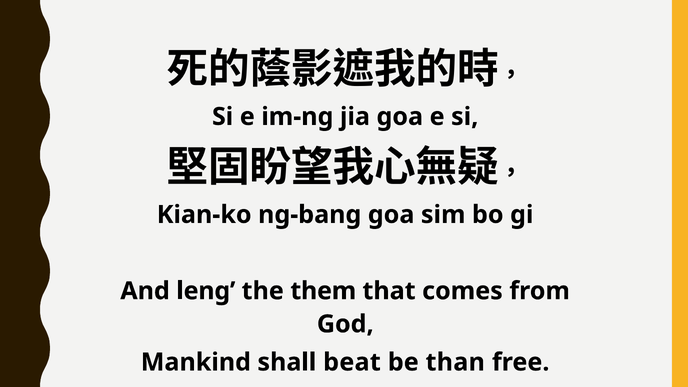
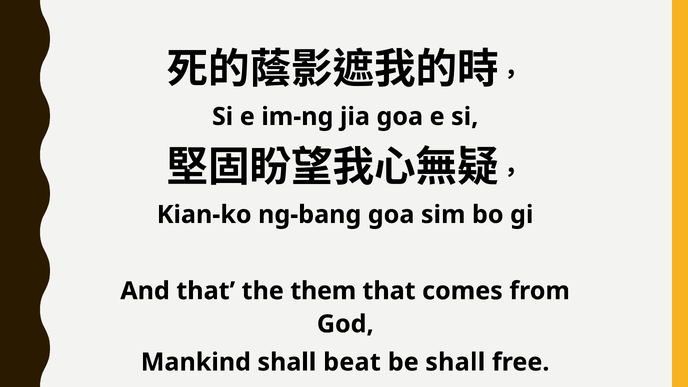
And leng: leng -> that (206, 291)
be than: than -> shall (455, 362)
